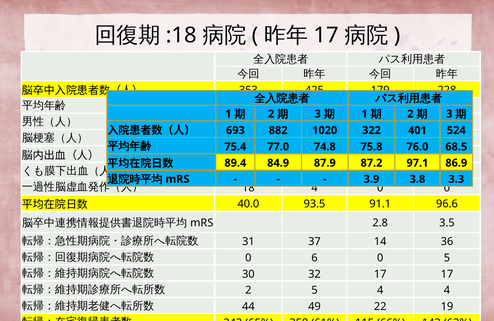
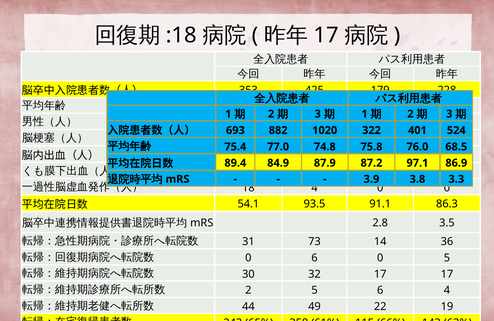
40.0: 40.0 -> 54.1 (248, 204)
96.6: 96.6 -> 86.3 (447, 204)
37: 37 -> 73 (314, 242)
5 4: 4 -> 6 (380, 290)
